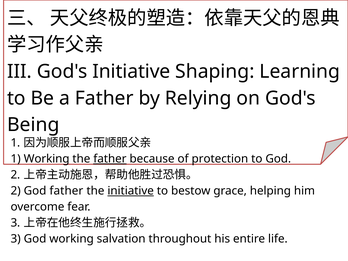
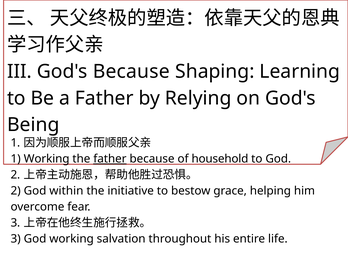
God's Initiative: Initiative -> Because (131, 72)
protection: protection -> household (220, 159)
God father: father -> within (66, 191)
initiative underline: present -> none (131, 191)
